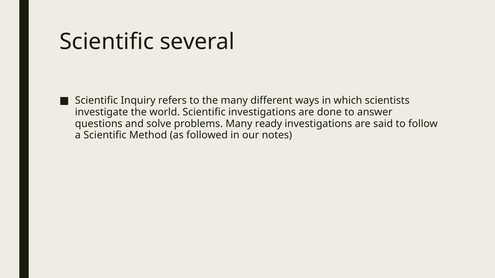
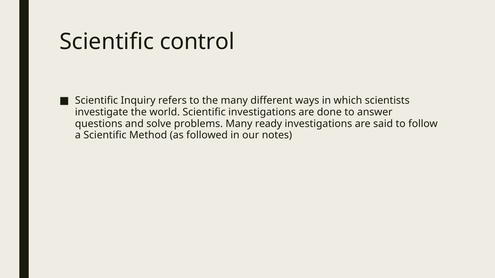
several: several -> control (197, 42)
